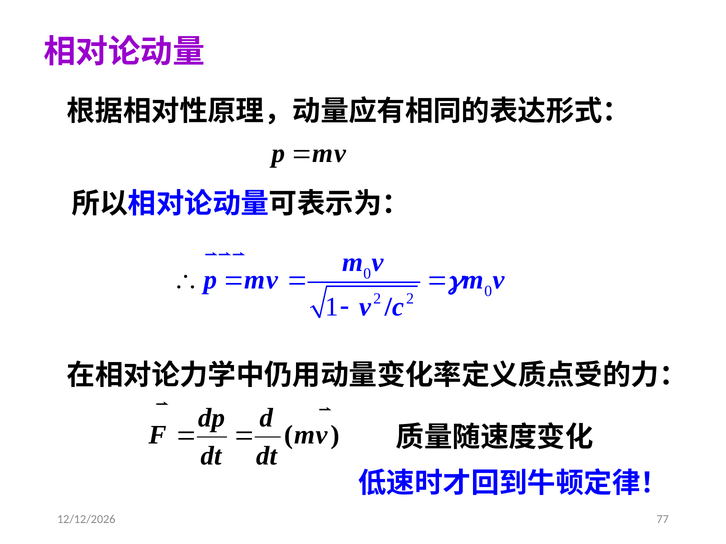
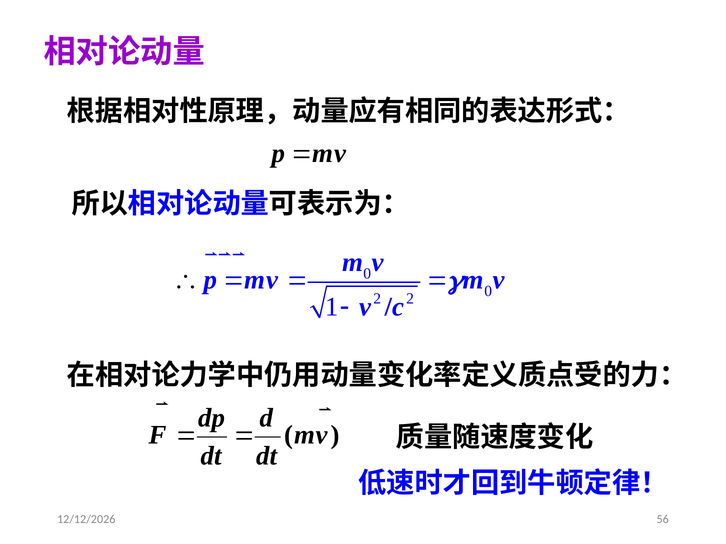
77: 77 -> 56 (663, 520)
